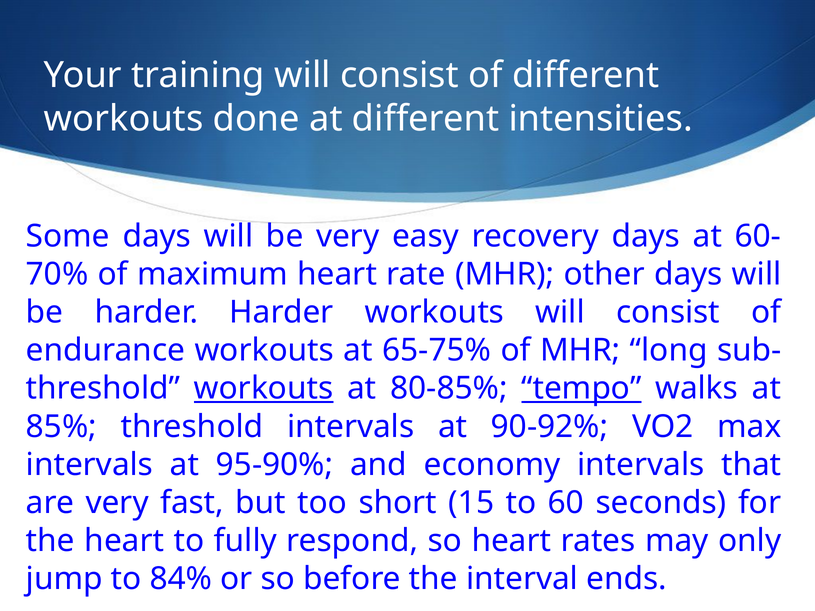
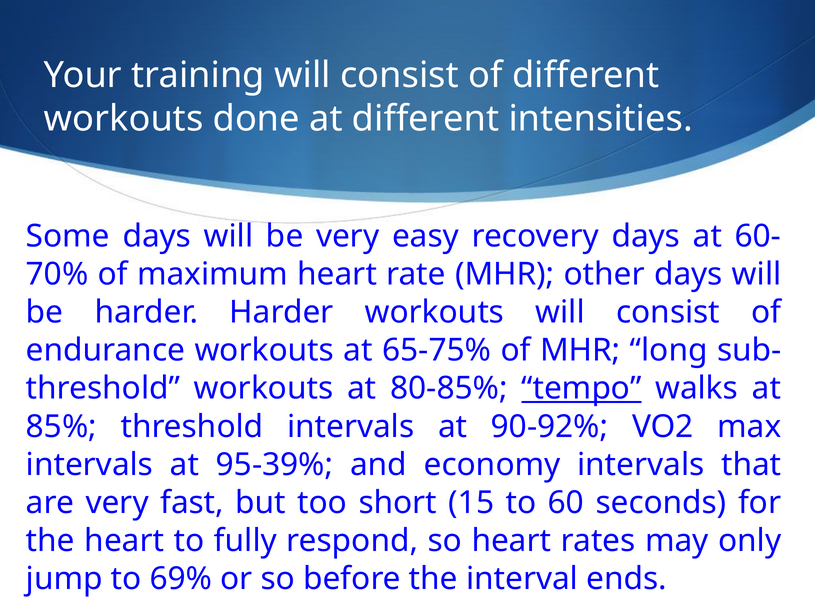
workouts underline: present -> none (264, 389)
95-90%: 95-90% -> 95-39% (275, 465)
84%: 84% -> 69% (181, 579)
